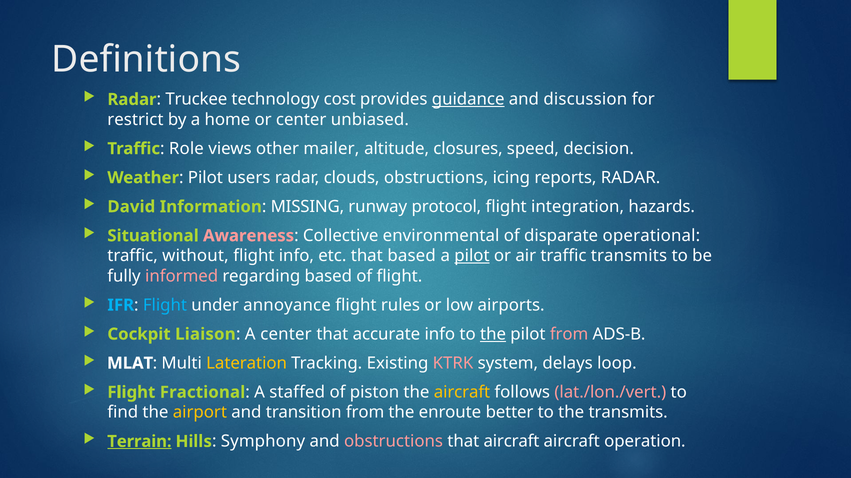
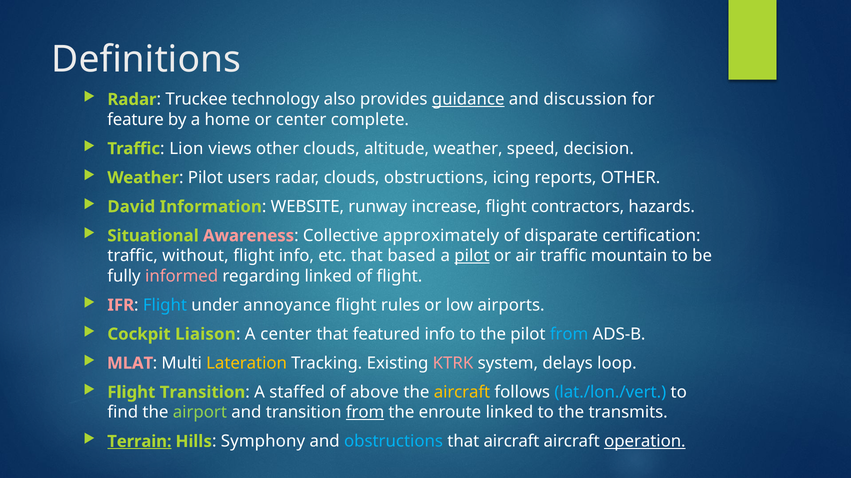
cost: cost -> also (340, 100)
restrict: restrict -> feature (136, 120)
unbiased: unbiased -> complete (370, 120)
Role: Role -> Lion (186, 149)
other mailer: mailer -> clouds (331, 149)
altitude closures: closures -> weather (468, 149)
reports RADAR: RADAR -> OTHER (631, 178)
MISSING: MISSING -> WEBSITE (307, 207)
protocol: protocol -> increase (446, 207)
integration: integration -> contractors (578, 207)
environmental: environmental -> approximately (441, 236)
operational: operational -> certification (652, 236)
traffic transmits: transmits -> mountain (629, 256)
regarding based: based -> linked (328, 276)
IFR colour: light blue -> pink (121, 306)
accurate: accurate -> featured (386, 335)
the underline: present -> none (493, 335)
from colour: pink -> light blue (569, 335)
MLAT colour: white -> pink (130, 364)
Flight Fractional: Fractional -> Transition (203, 393)
piston: piston -> above (374, 393)
lat./lon./vert colour: pink -> light blue (610, 393)
airport colour: yellow -> light green (200, 413)
from underline: none -> present (365, 413)
enroute better: better -> linked (509, 413)
obstructions colour: pink -> light blue (394, 442)
operation underline: none -> present (645, 442)
